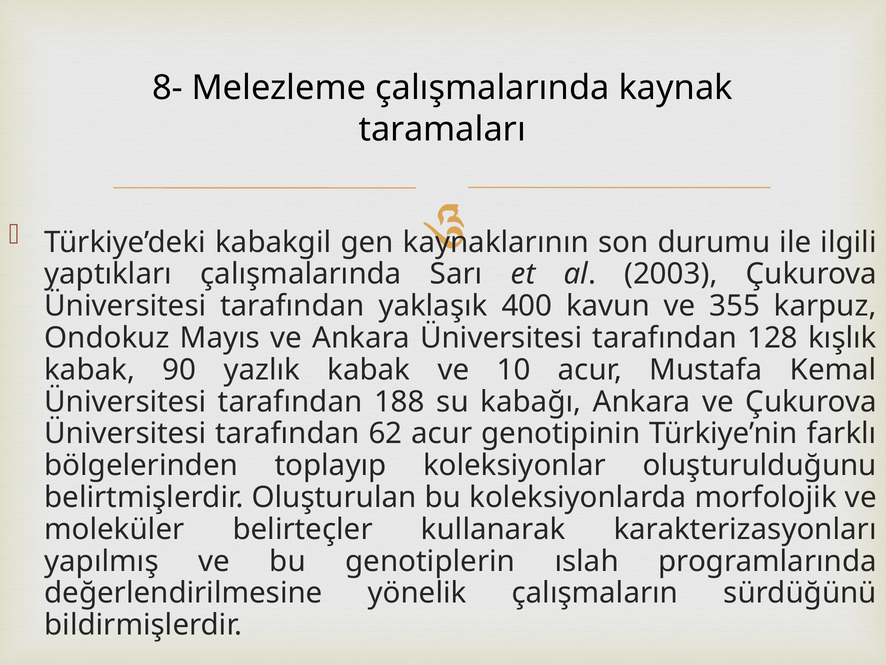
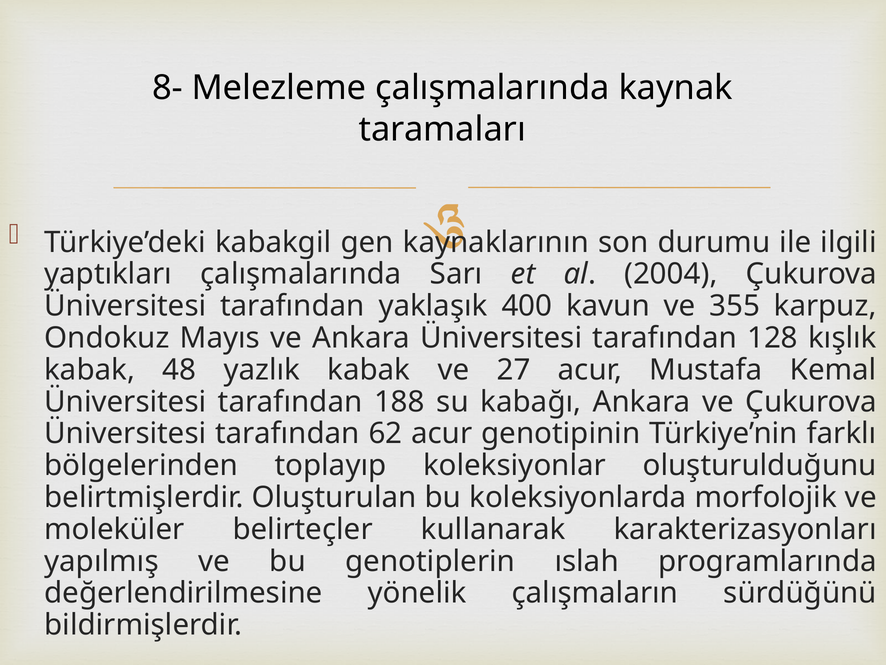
2003: 2003 -> 2004 (671, 274)
90: 90 -> 48 (179, 370)
10: 10 -> 27 (514, 370)
